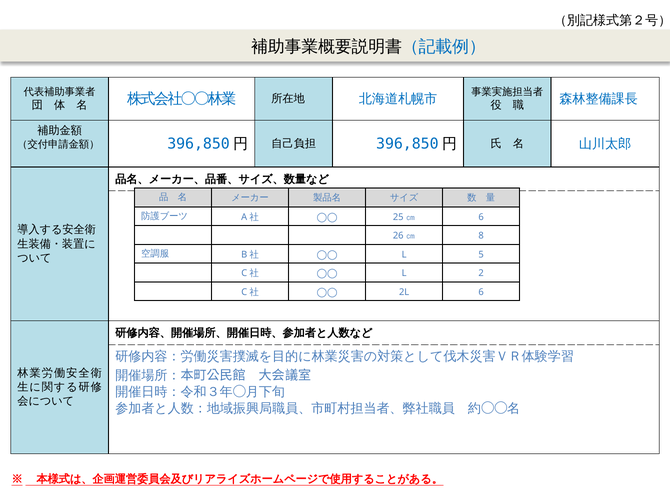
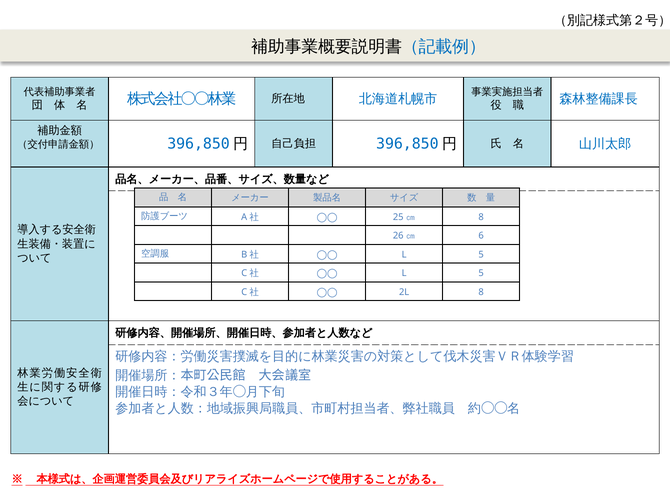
6: 6 -> 8 (481, 217)
8: 8 -> 6 (481, 236)
2: 2 -> 5 (481, 273)
2L 6: 6 -> 8 (481, 292)
